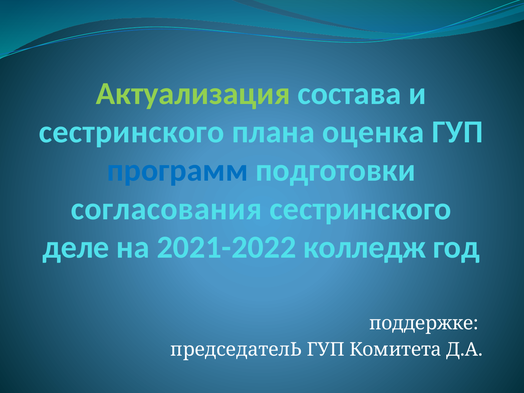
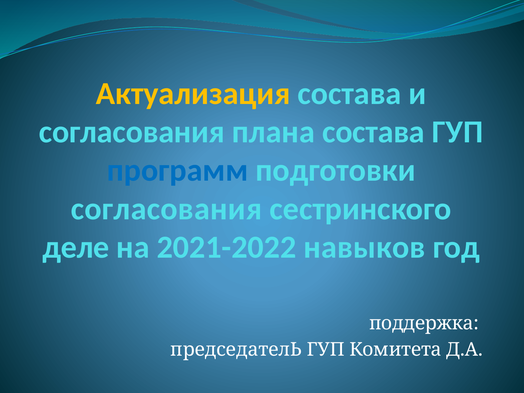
Актуализация colour: light green -> yellow (193, 94)
сестринского: сестринского -> согласования (132, 132)
плана оценка: оценка -> состава (373, 132)
колледж: колледж -> навыков (364, 247)
поддержке: поддержке -> поддержка (424, 323)
